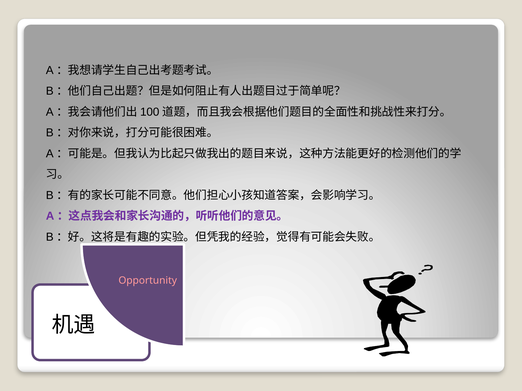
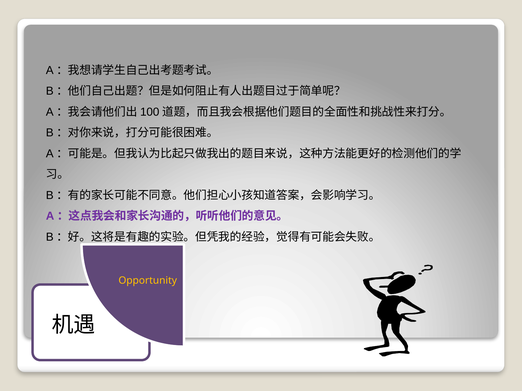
Opportunity colour: pink -> yellow (148, 281)
